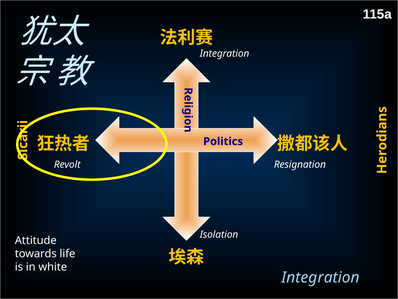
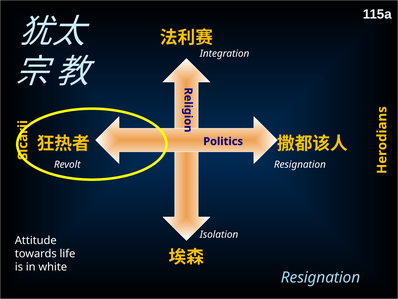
Integration: Integration -> Resignation (321, 277)
